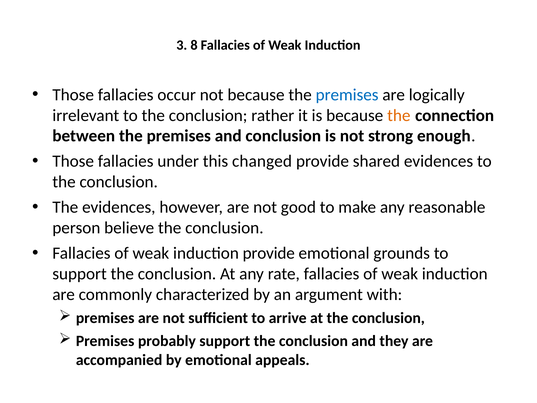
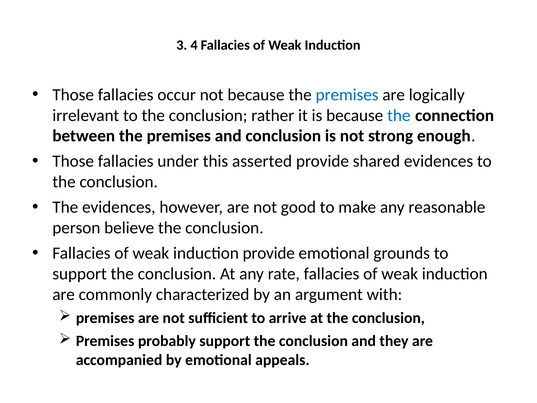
8: 8 -> 4 (194, 45)
the colour: orange -> blue (399, 115)
changed: changed -> asserted (262, 161)
